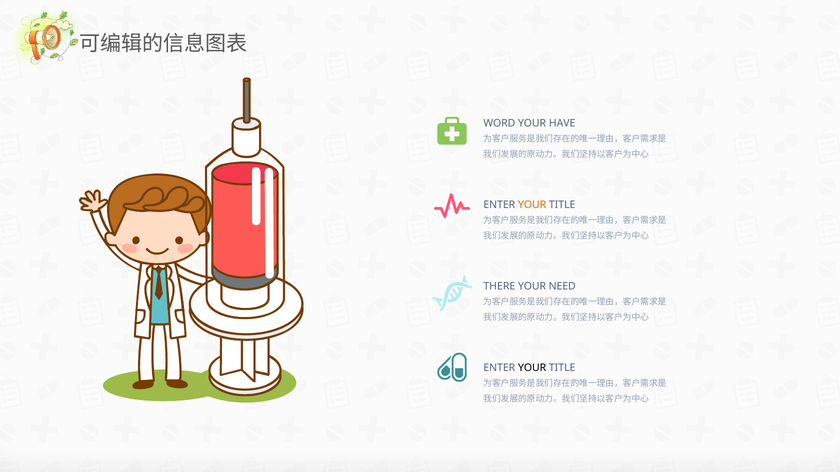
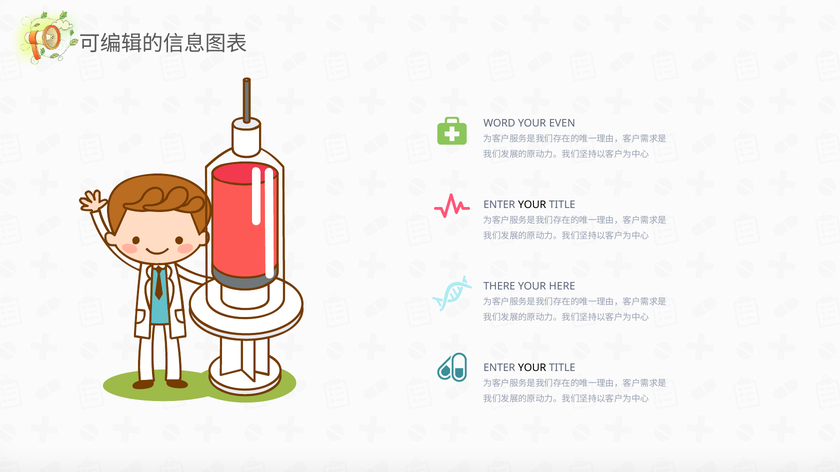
HAVE: HAVE -> EVEN (562, 123)
YOUR colour: orange -> black (532, 205)
NEED: NEED -> HERE (562, 286)
